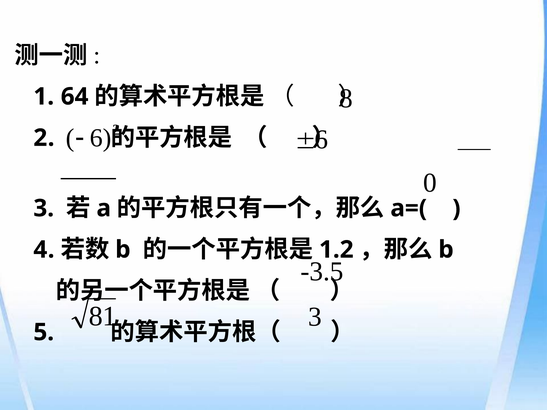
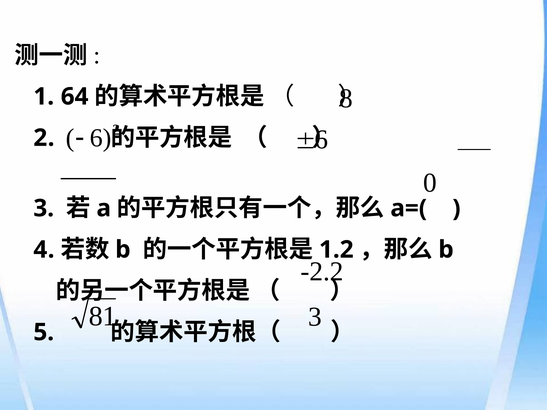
-3.5: -3.5 -> -2.2 (322, 272)
